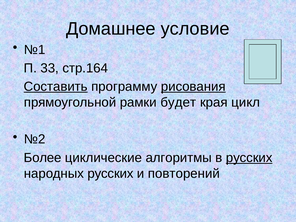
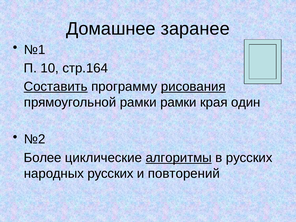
условие: условие -> заранее (195, 29)
33: 33 -> 10 (50, 68)
рамки будет: будет -> рамки (178, 102)
цикл: цикл -> один (246, 102)
алгоритмы underline: none -> present (179, 158)
русских underline: present -> none (249, 158)
